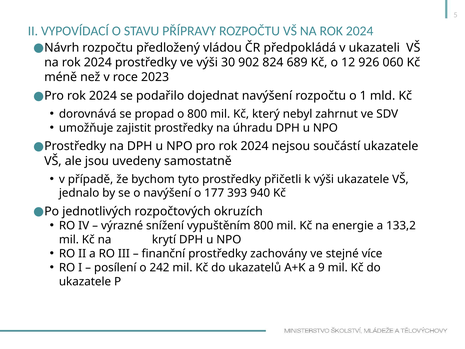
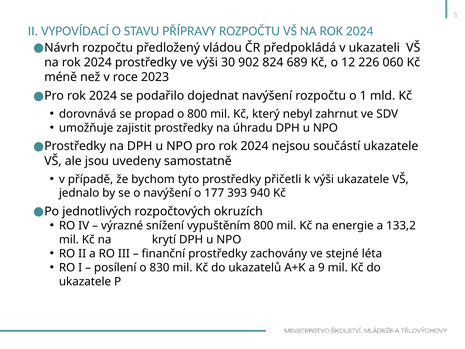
926: 926 -> 226 (369, 62)
více: více -> léta (372, 253)
242: 242 -> 830 (159, 267)
